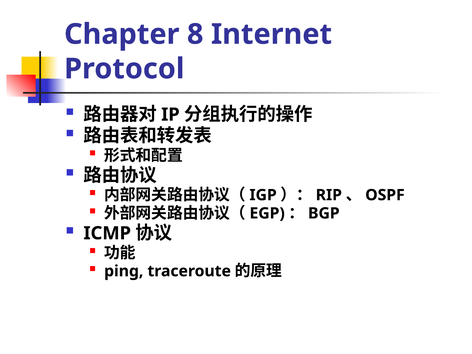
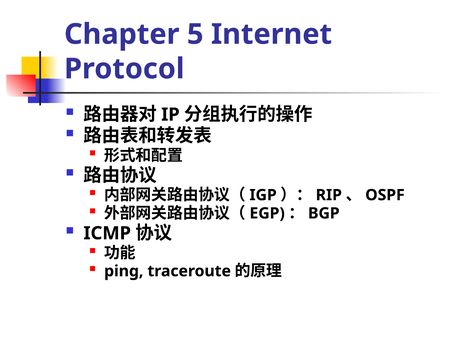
8: 8 -> 5 (195, 34)
